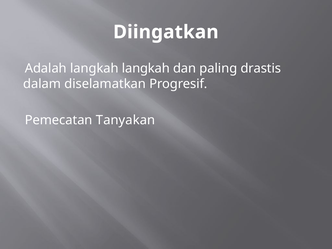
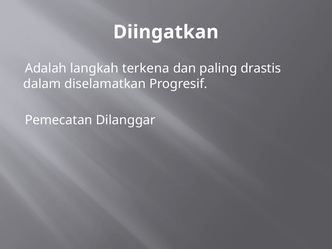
langkah langkah: langkah -> terkena (146, 68)
Tanyakan: Tanyakan -> Dilanggar (126, 120)
